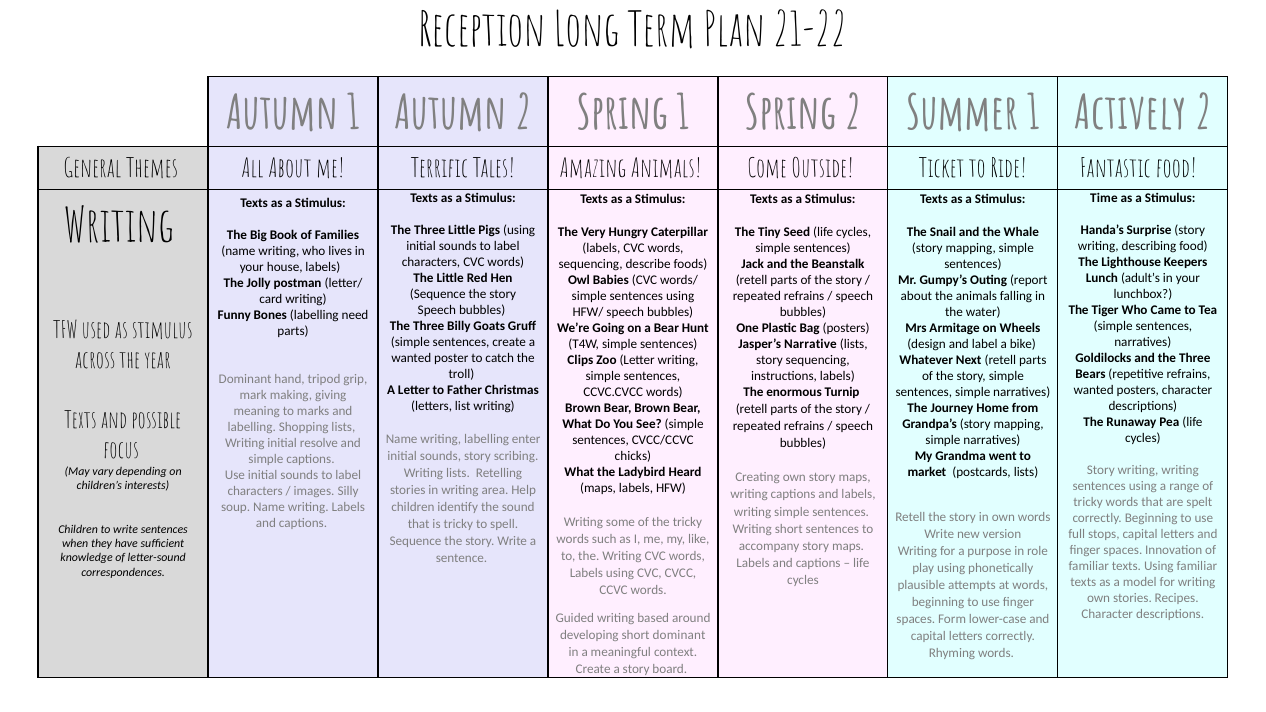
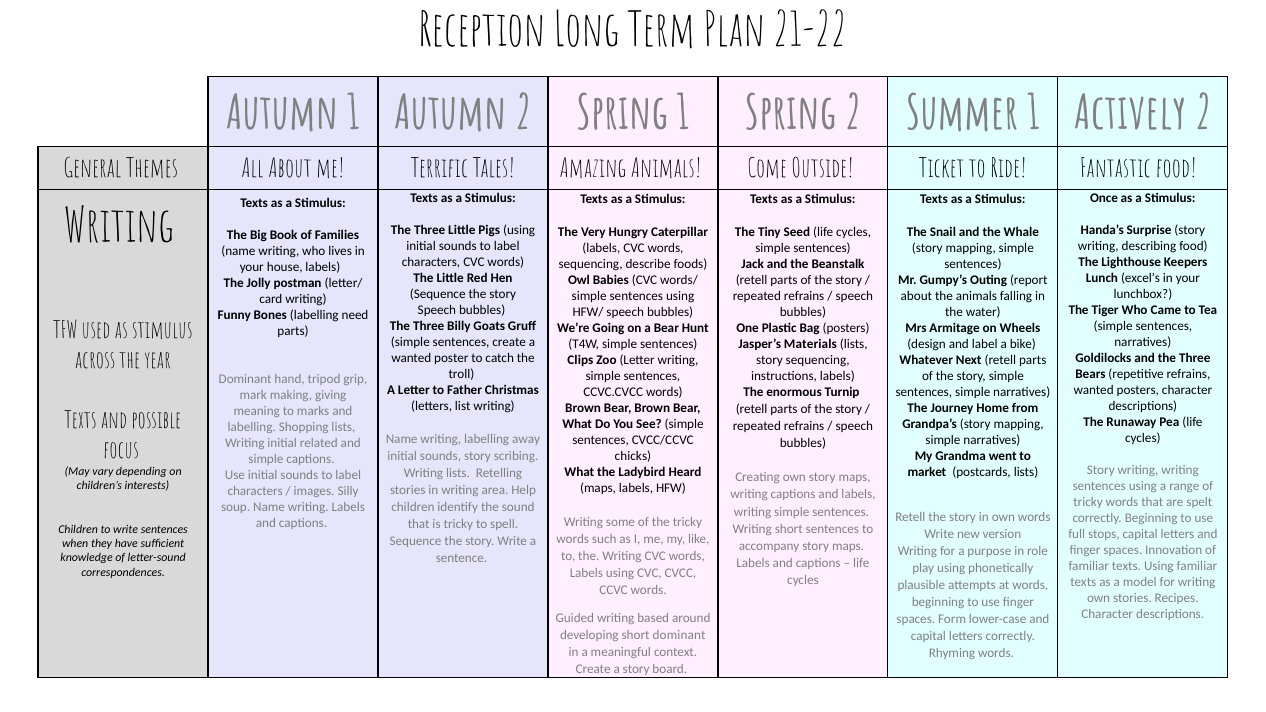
Time: Time -> Once (1104, 198)
adult’s: adult’s -> excel’s (1141, 278)
Narrative: Narrative -> Materials (810, 344)
enter: enter -> away (526, 439)
resolve: resolve -> related (319, 443)
